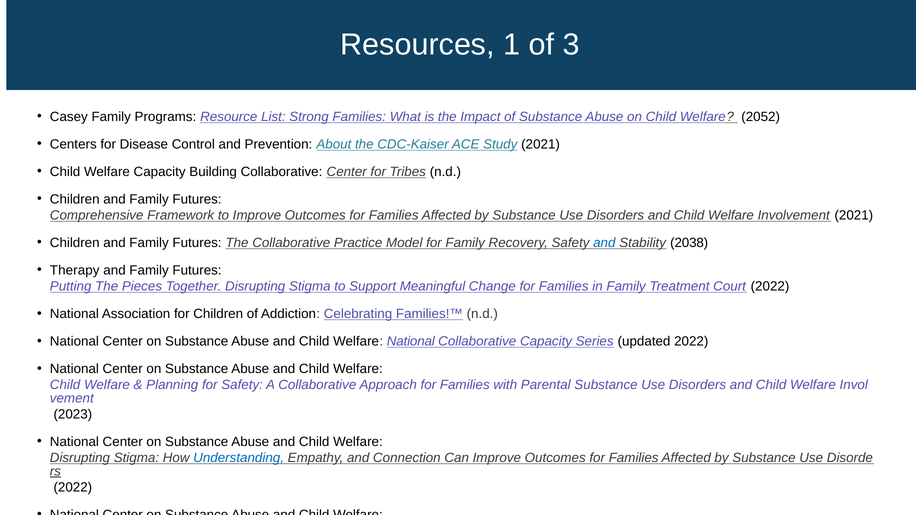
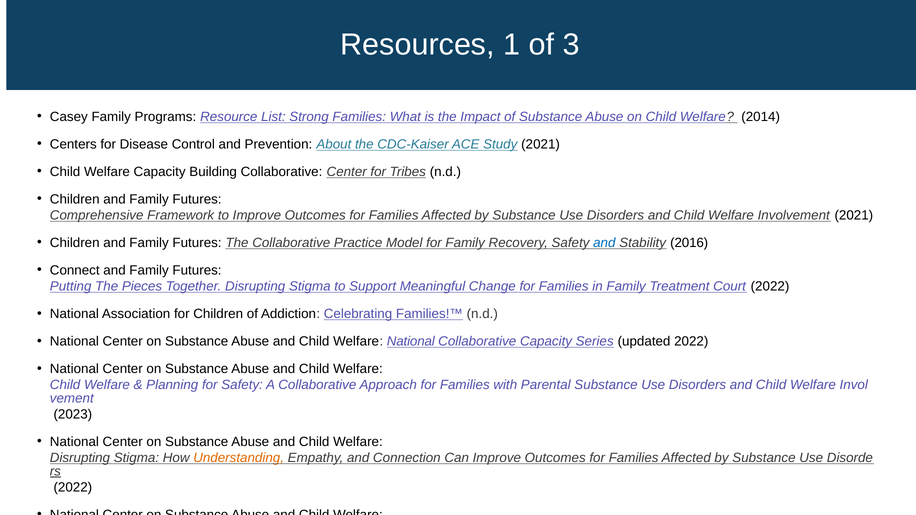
2052: 2052 -> 2014 (761, 117)
2038: 2038 -> 2016 (689, 243)
Therapy: Therapy -> Connect (75, 270)
Understanding colour: blue -> orange (239, 458)
